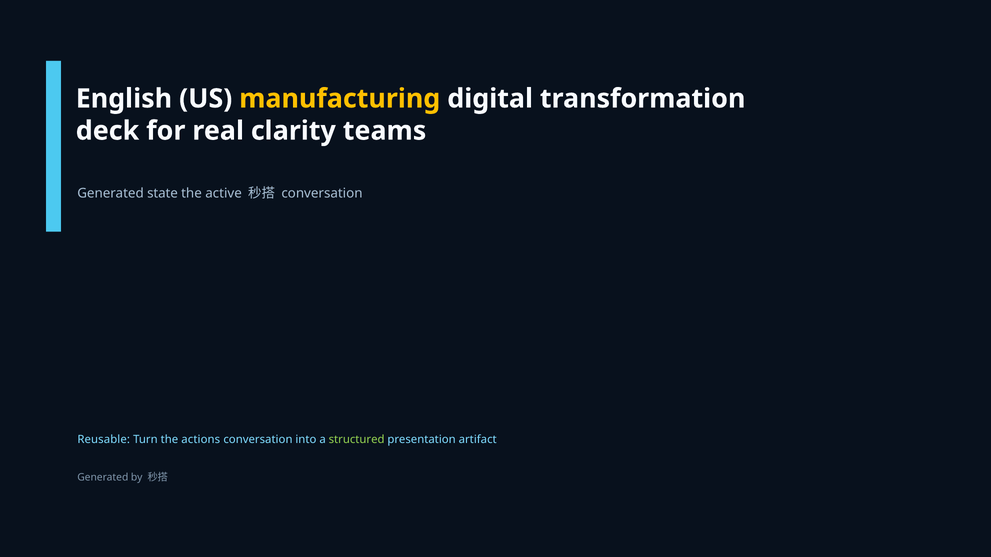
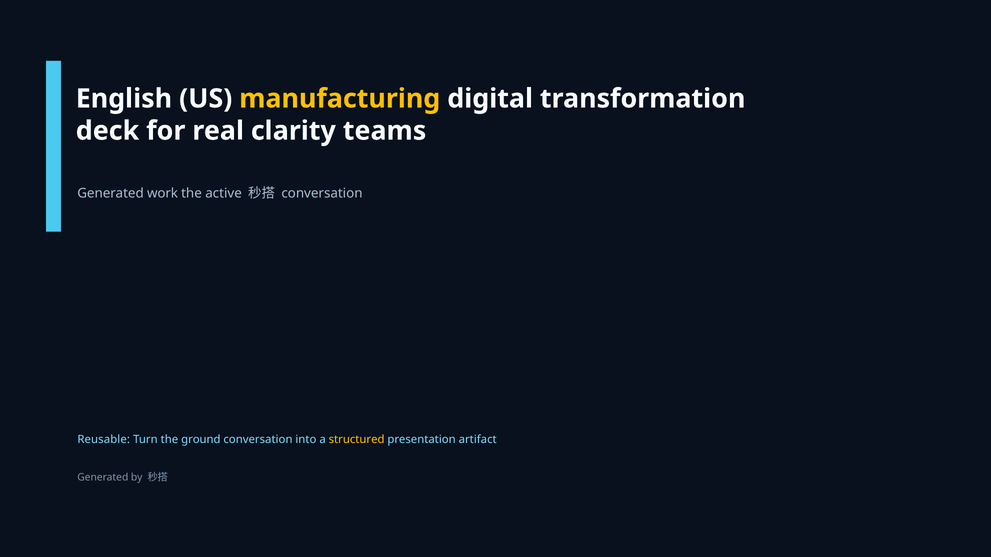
state: state -> work (163, 193)
actions: actions -> ground (201, 440)
structured colour: light green -> yellow (357, 440)
